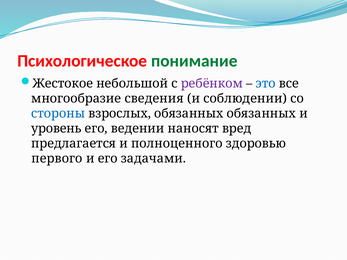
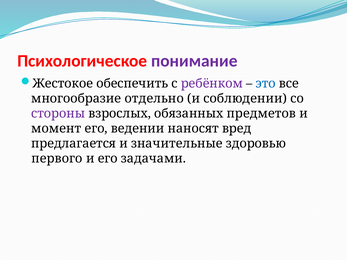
понимание colour: green -> purple (194, 61)
небольшой: небольшой -> обеспечить (132, 84)
сведения: сведения -> отдельно (154, 99)
стороны colour: blue -> purple (58, 114)
обязанных обязанных: обязанных -> предметов (261, 114)
уровень: уровень -> момент (56, 129)
полноценного: полноценного -> значительные (177, 144)
